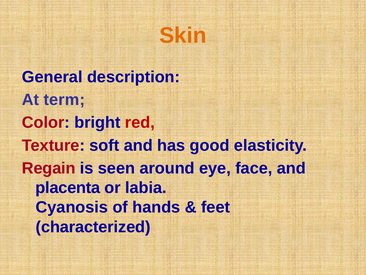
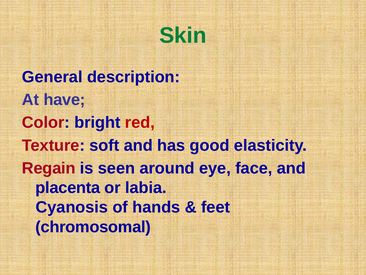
Skin colour: orange -> green (183, 35)
term: term -> have (64, 100)
characterized: characterized -> chromosomal (93, 226)
